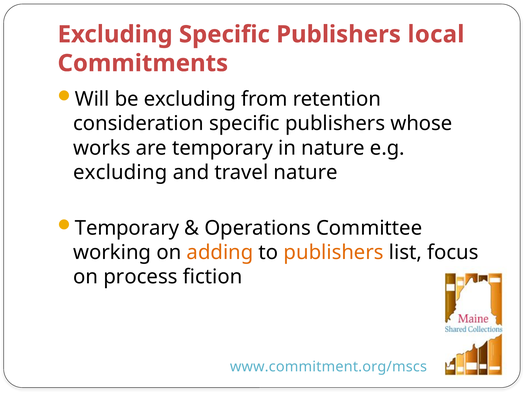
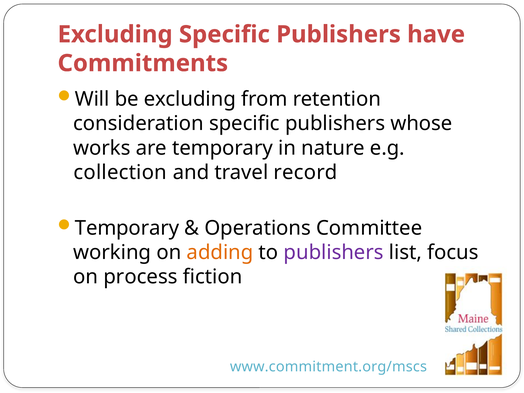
local: local -> have (436, 34)
excluding: excluding -> collection (120, 172)
travel nature: nature -> record (306, 172)
publishers colour: orange -> purple (334, 252)
